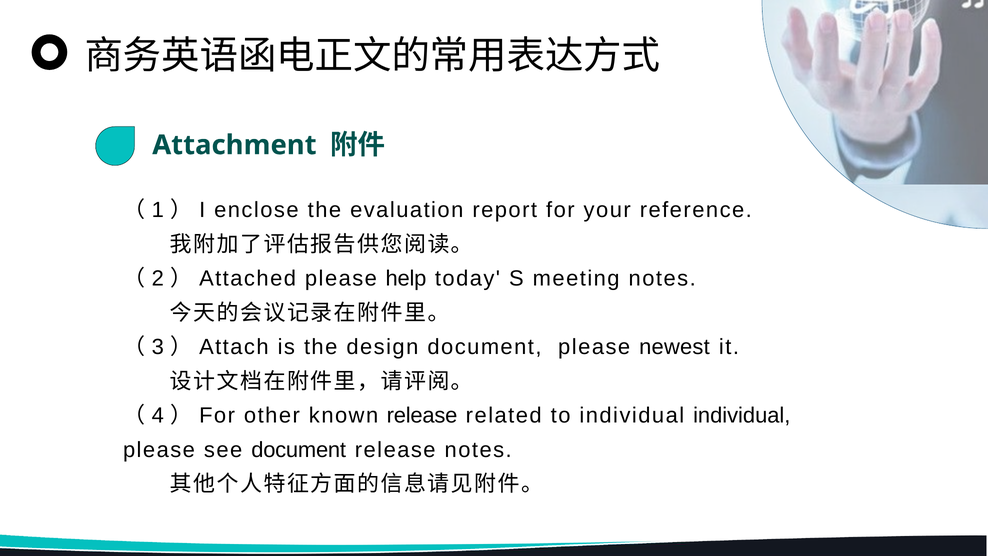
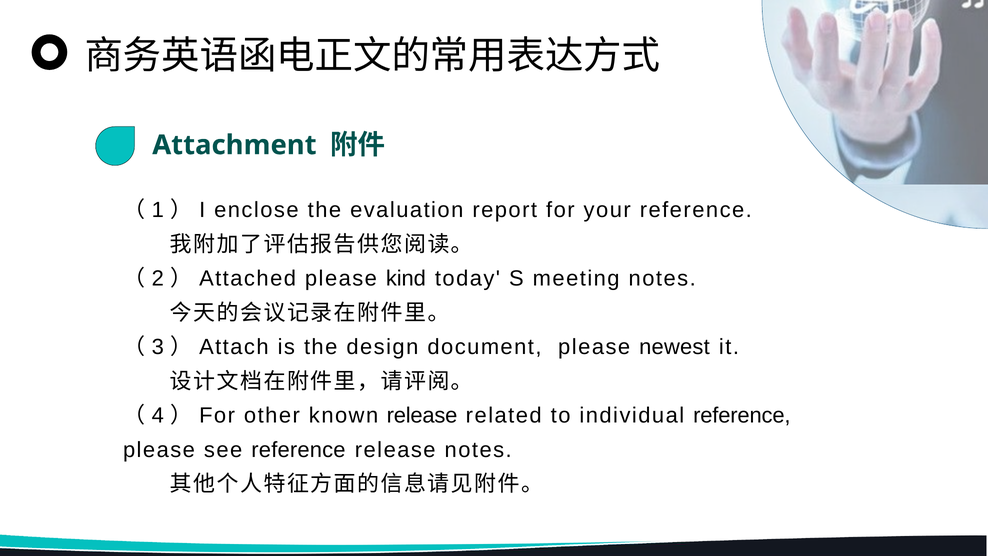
help: help -> kind (406, 279)
individual individual: individual -> reference (742, 415)
see document: document -> reference (298, 450)
